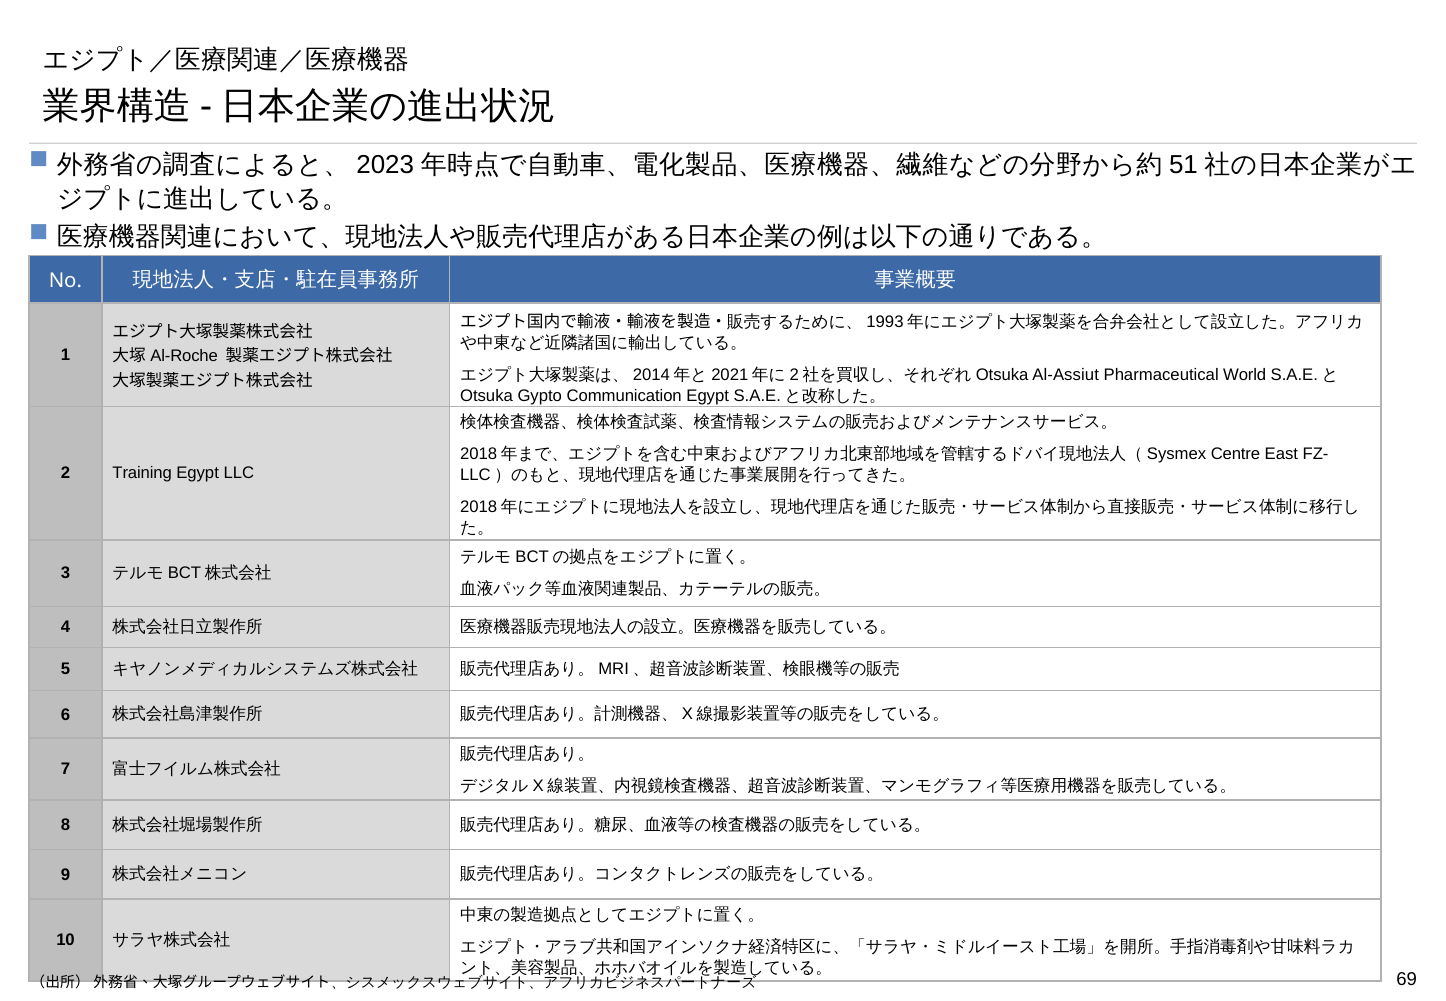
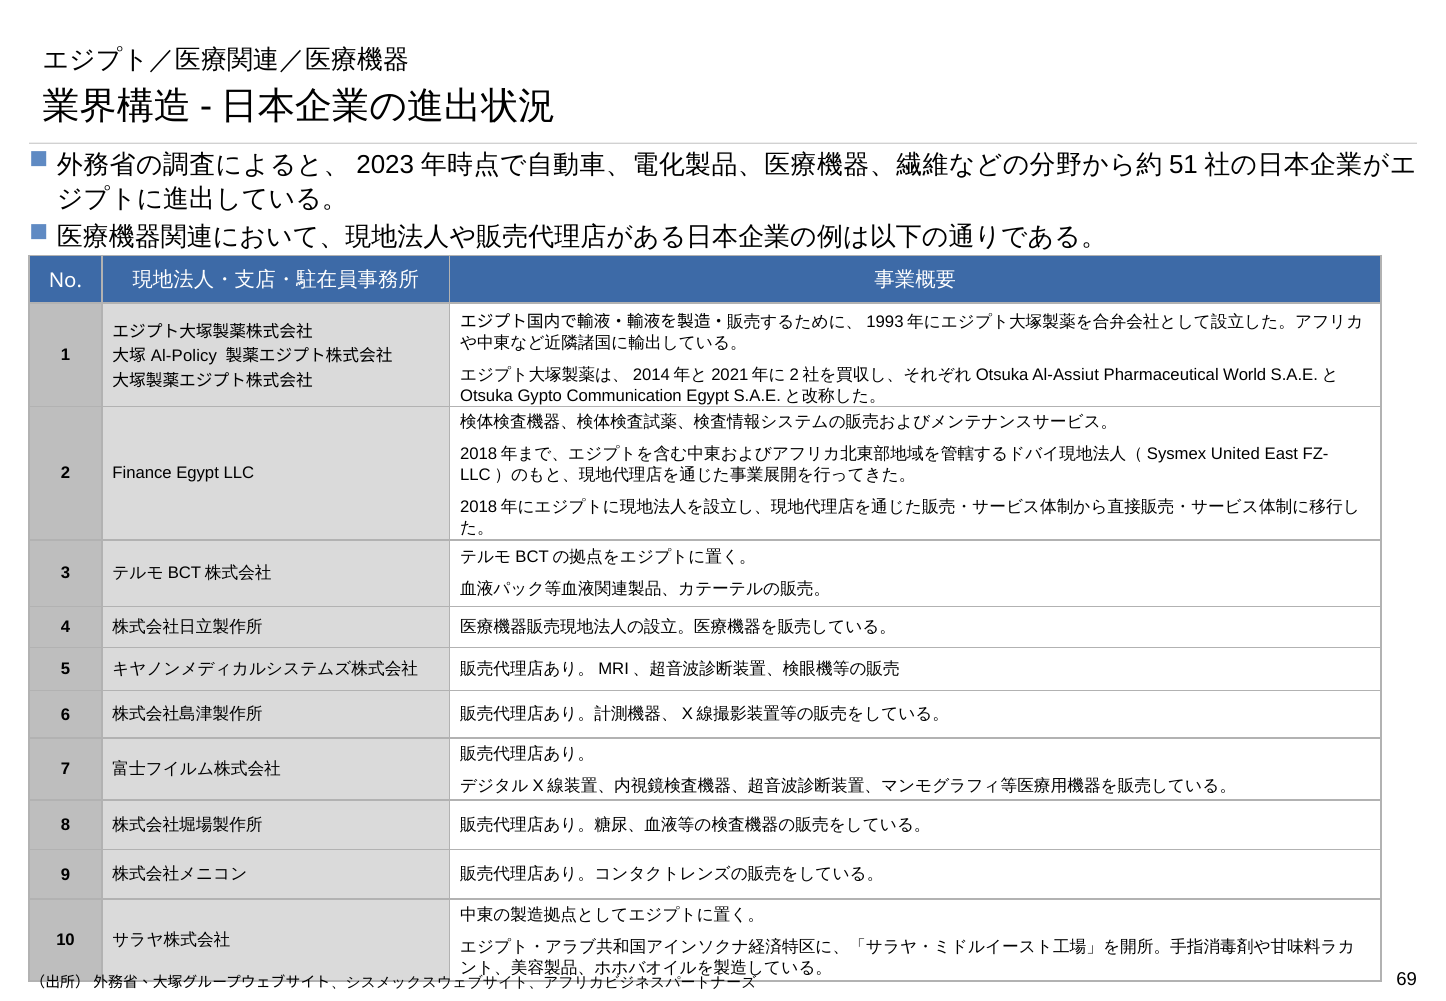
Al-Roche: Al-Roche -> Al-Policy (184, 356)
Centre: Centre -> United (1235, 454)
Training: Training -> Finance (142, 473)
